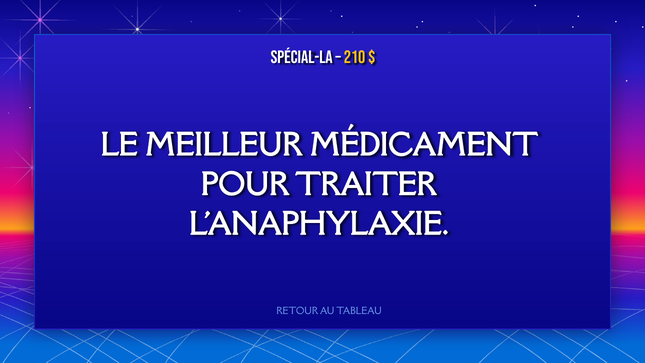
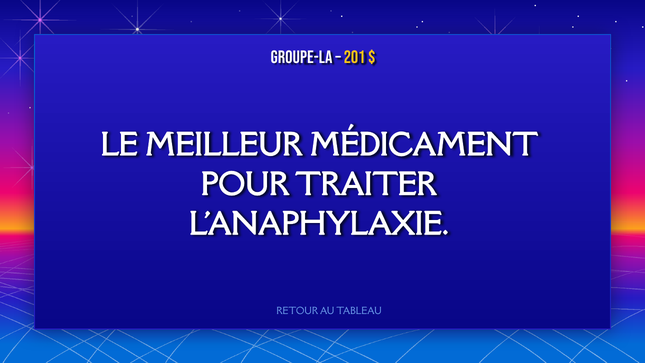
SPÉCIAL-LA: SPÉCIAL-LA -> GROUPE-LA (302, 57)
210: 210 -> 201 (354, 57)
